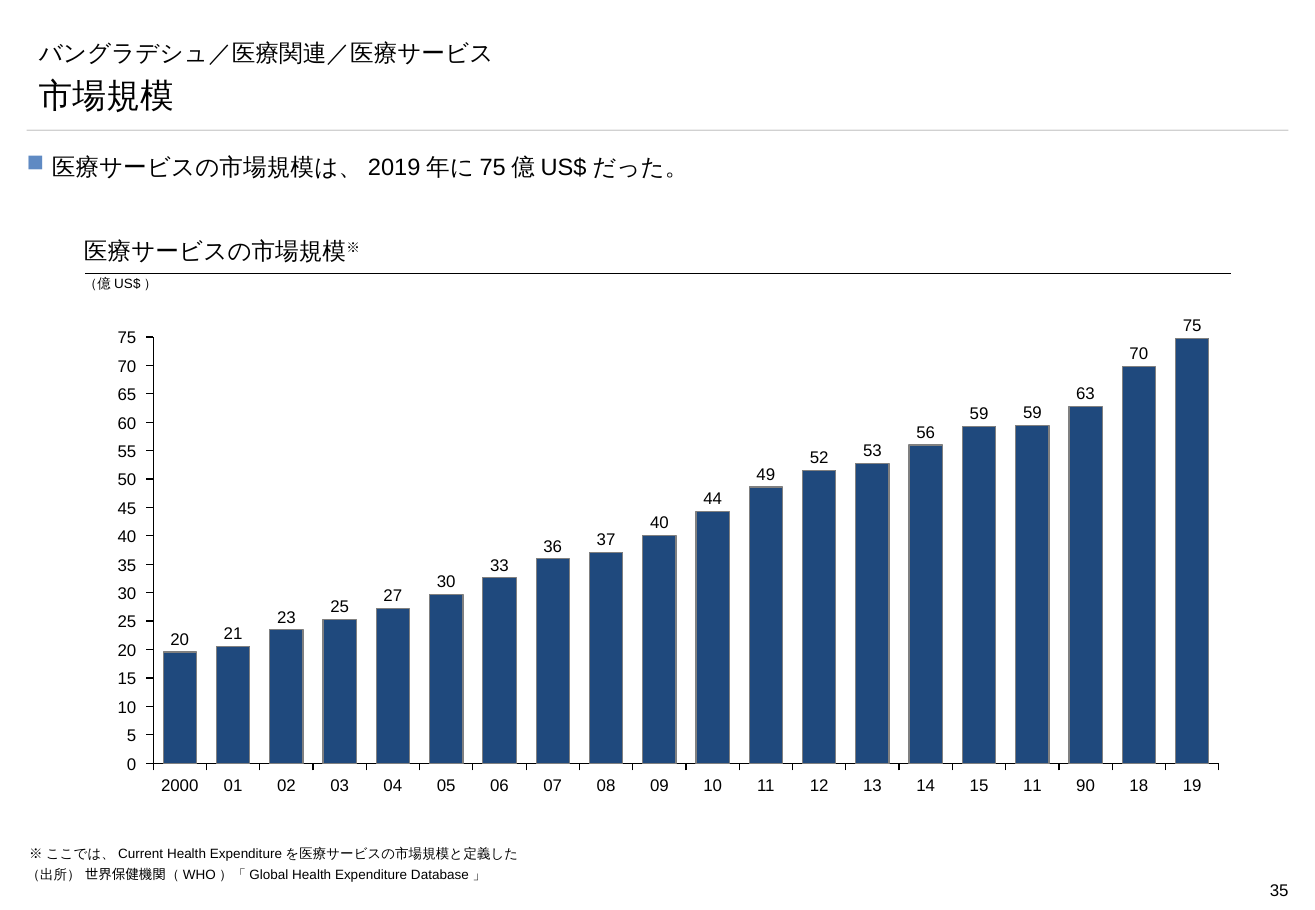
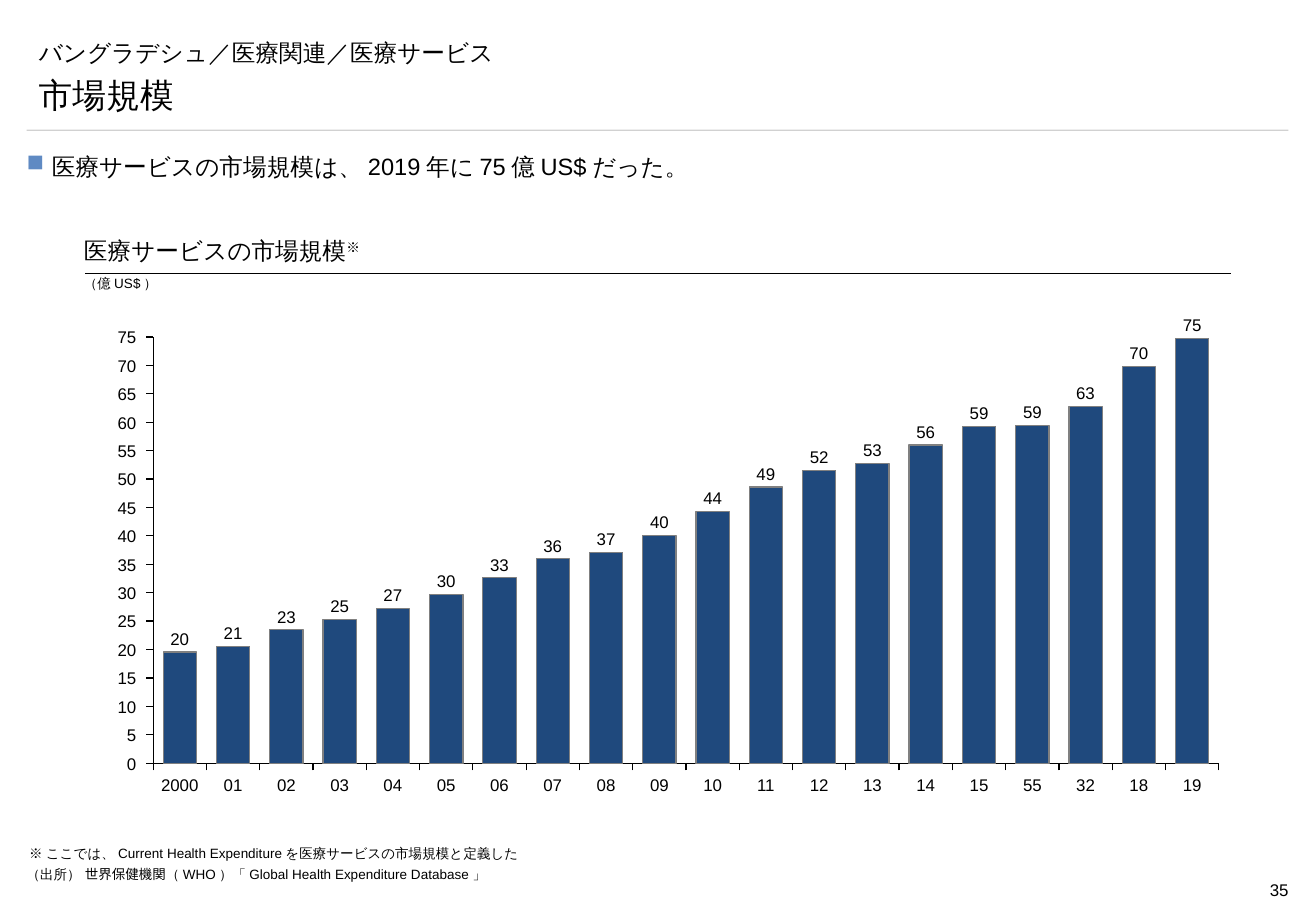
06 11: 11 -> 55 (1032, 786)
90: 90 -> 32 (1086, 786)
